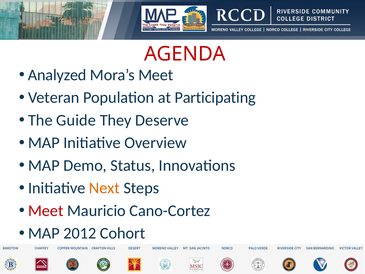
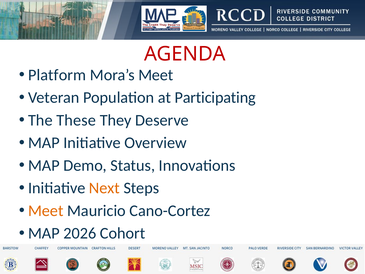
Analyzed: Analyzed -> Platform (57, 75)
Guide: Guide -> These (76, 120)
Meet colour: red -> orange (46, 210)
2012: 2012 -> 2026 (80, 233)
